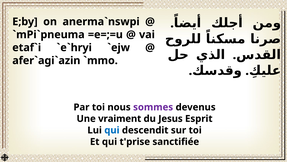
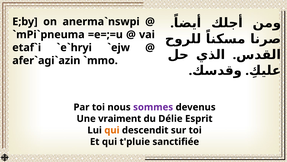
Jesus: Jesus -> Délie (170, 118)
qui colour: blue -> orange (112, 130)
t'prise: t'prise -> t'pluie (135, 141)
